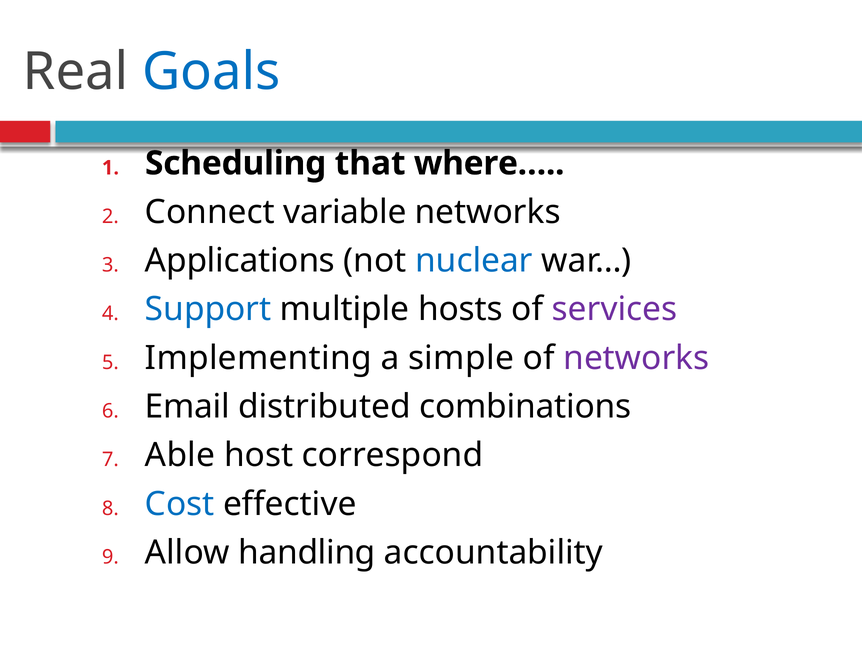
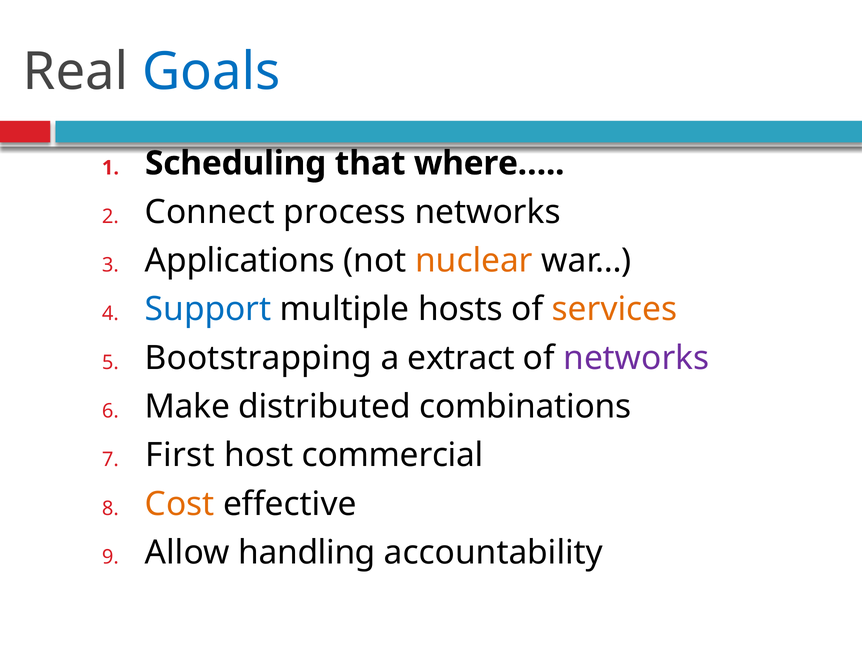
variable: variable -> process (345, 212)
nuclear colour: blue -> orange (474, 260)
services colour: purple -> orange (614, 309)
Implementing: Implementing -> Bootstrapping (258, 358)
simple: simple -> extract (461, 358)
Email: Email -> Make (187, 406)
Able: Able -> First (180, 455)
correspond: correspond -> commercial (393, 455)
Cost colour: blue -> orange (180, 504)
